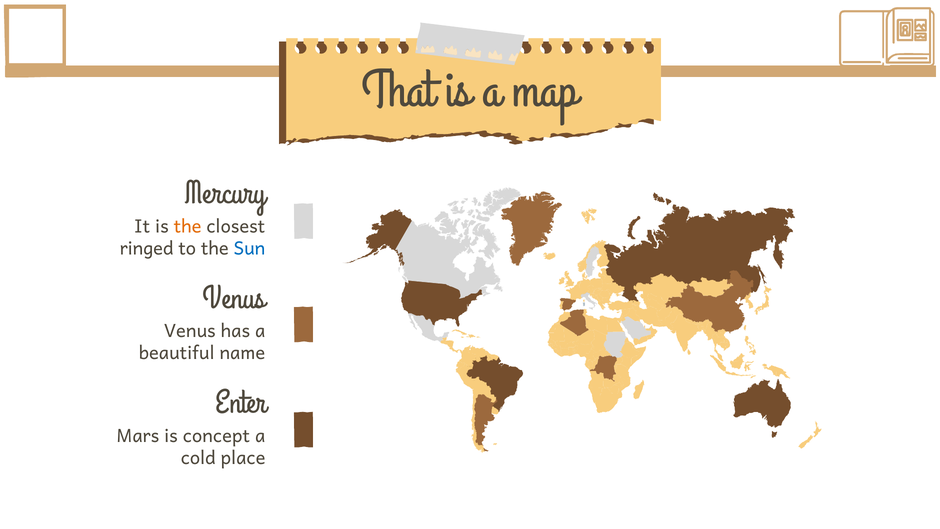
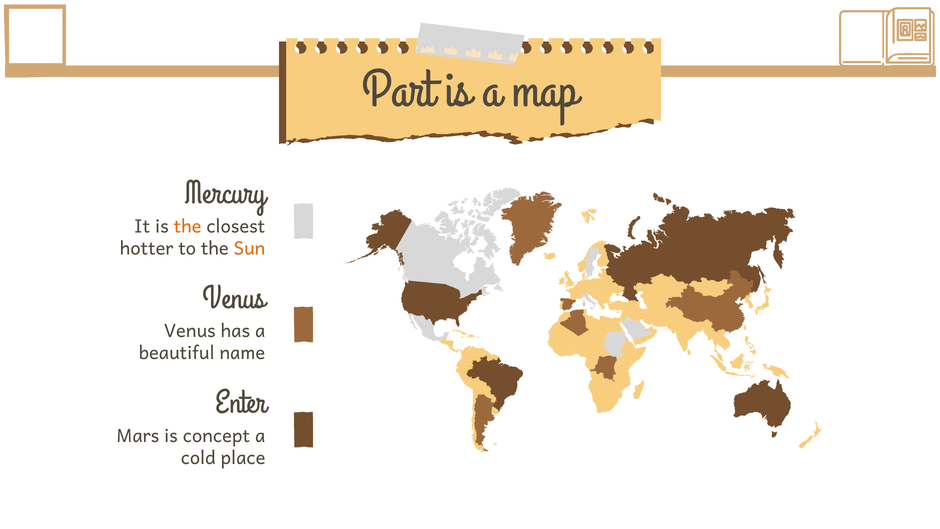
That: That -> Part (398, 88)
ringed: ringed -> hotter (147, 249)
Sun colour: blue -> orange (249, 249)
